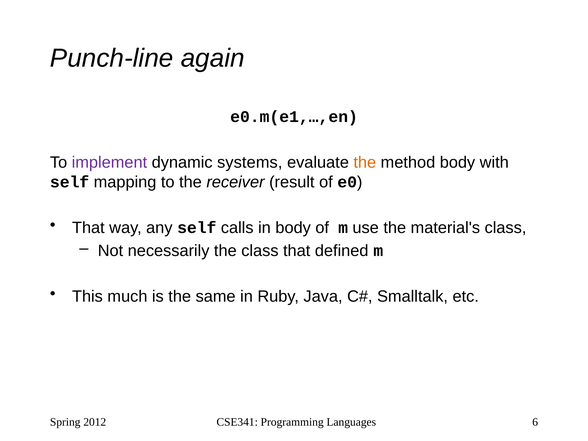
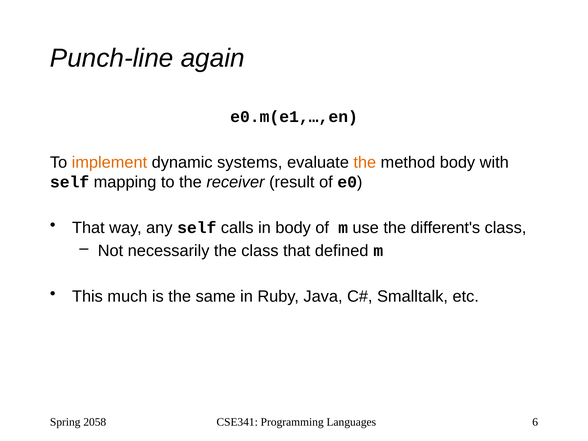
implement colour: purple -> orange (109, 163)
material's: material's -> different's (445, 228)
2012: 2012 -> 2058 (95, 422)
